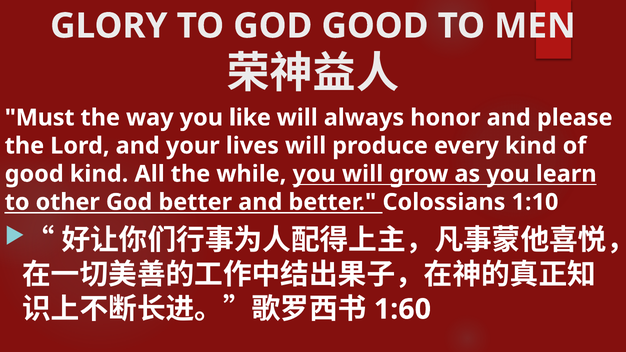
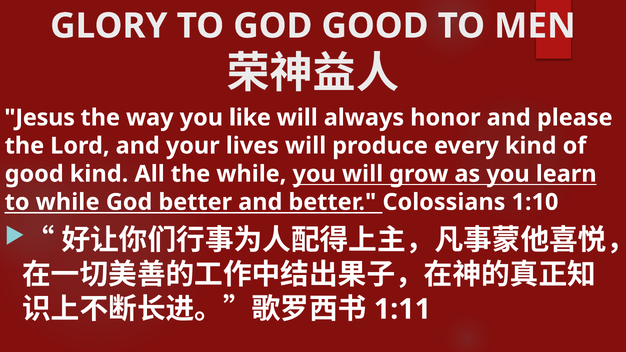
Must: Must -> Jesus (40, 118)
to other: other -> while (68, 202)
1:60: 1:60 -> 1:11 (402, 309)
